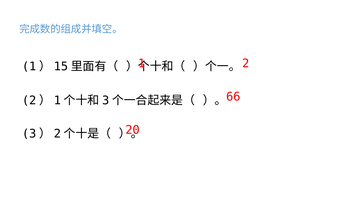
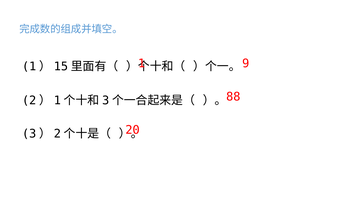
2: 2 -> 9 (246, 63)
66: 66 -> 88 (233, 97)
